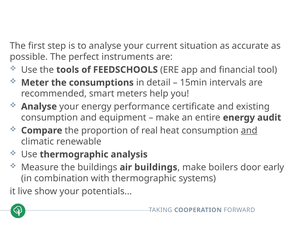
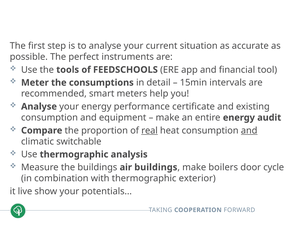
real underline: none -> present (150, 130)
renewable: renewable -> switchable (79, 141)
early: early -> cycle (274, 167)
systems: systems -> exterior (197, 178)
